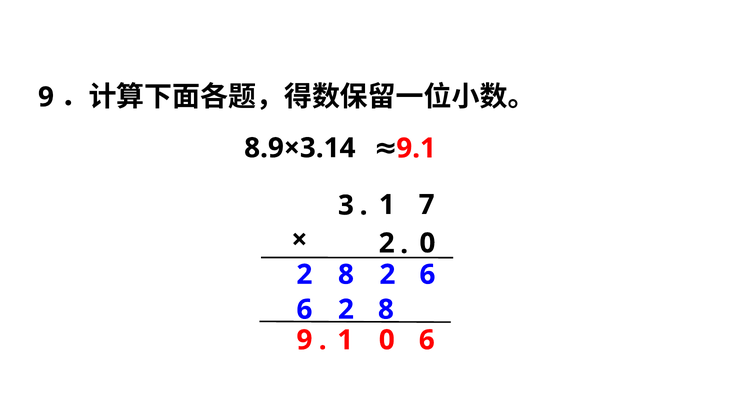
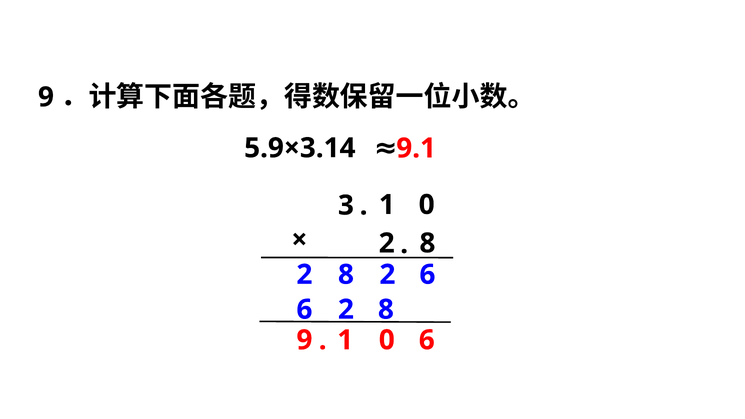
8.9×3.14: 8.9×3.14 -> 5.9×3.14 (300, 148)
1 7: 7 -> 0 (427, 205)
0: 0 -> 8 (427, 243)
